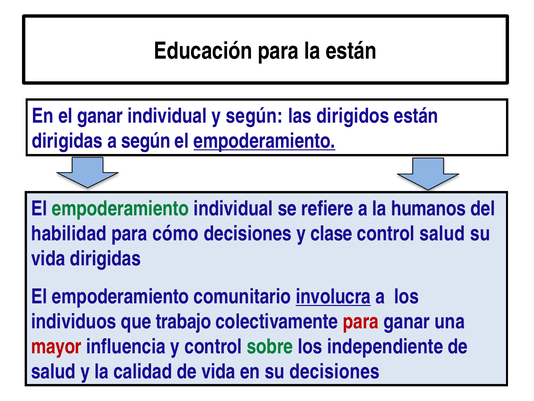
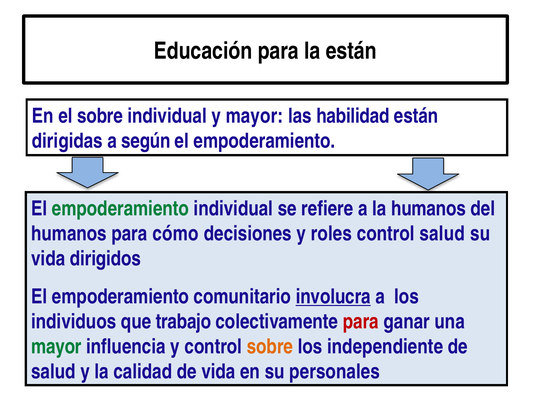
el ganar: ganar -> sobre (100, 116)
y según: según -> mayor (254, 116)
dirigidos: dirigidos -> habilidad (353, 116)
empoderamiento underline: present -> none (264, 141)
habilidad: habilidad -> humanos (69, 233)
clase: clase -> roles (331, 233)
vida dirigidas: dirigidas -> dirigidos (105, 258)
mayor colour: red -> green (56, 346)
sobre colour: green -> orange (270, 346)
su decisiones: decisiones -> personales (335, 371)
